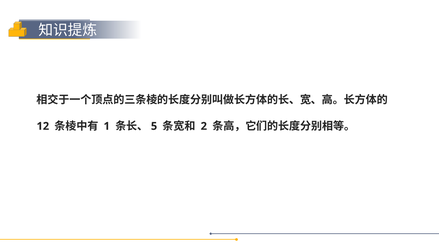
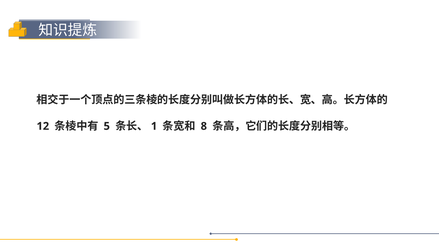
1: 1 -> 5 (107, 126)
5: 5 -> 1 (154, 126)
2: 2 -> 8 (204, 126)
